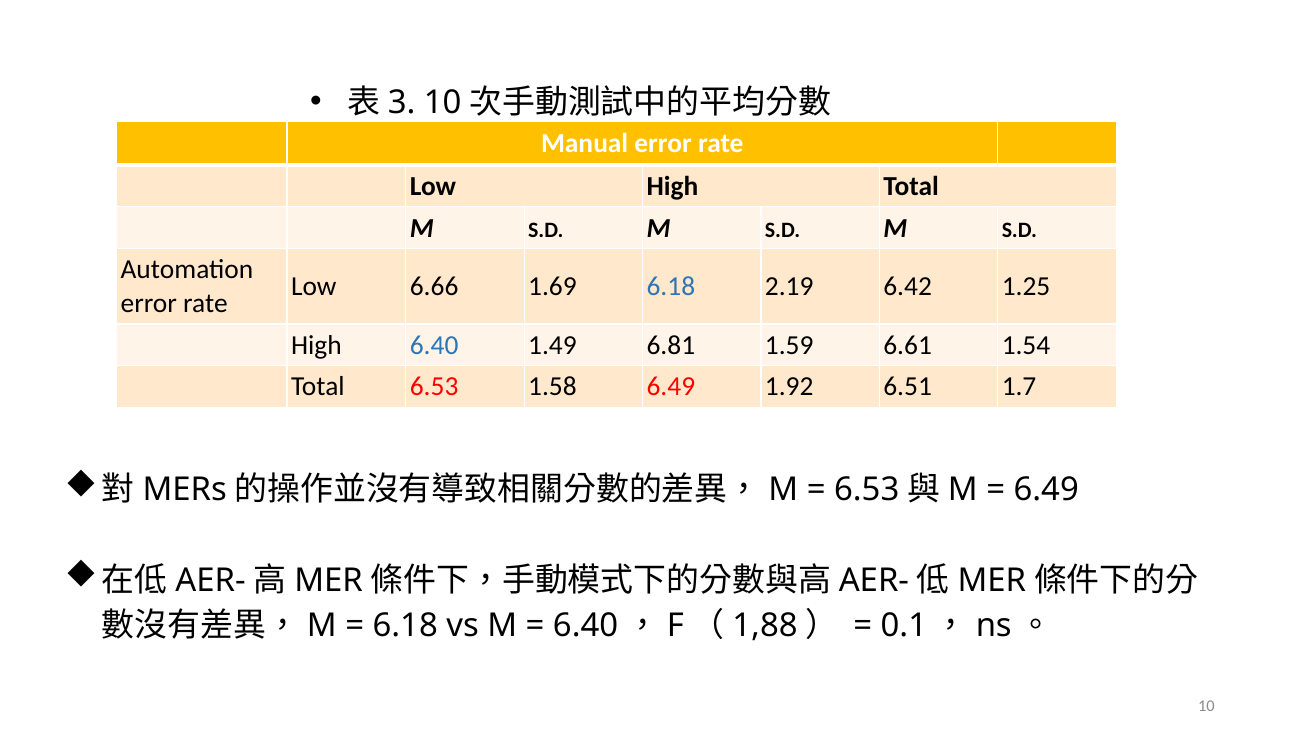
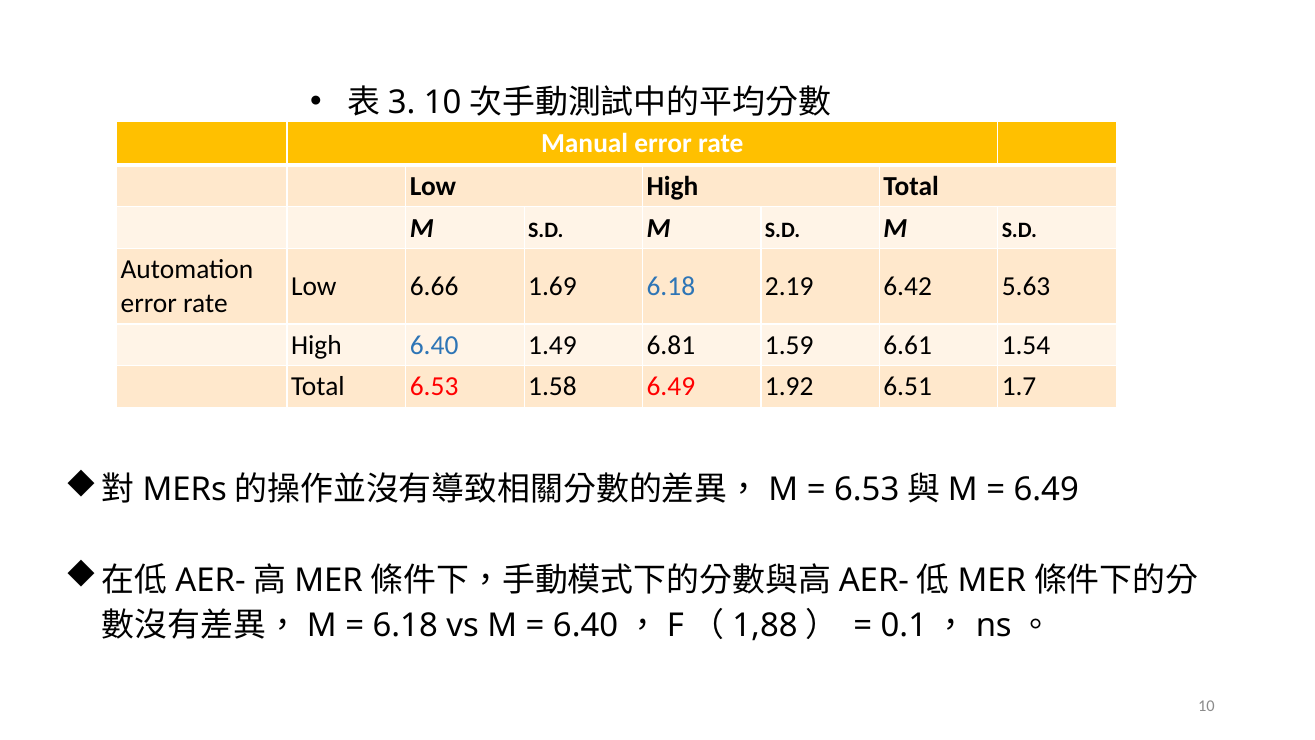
1.25: 1.25 -> 5.63 (1026, 286)
